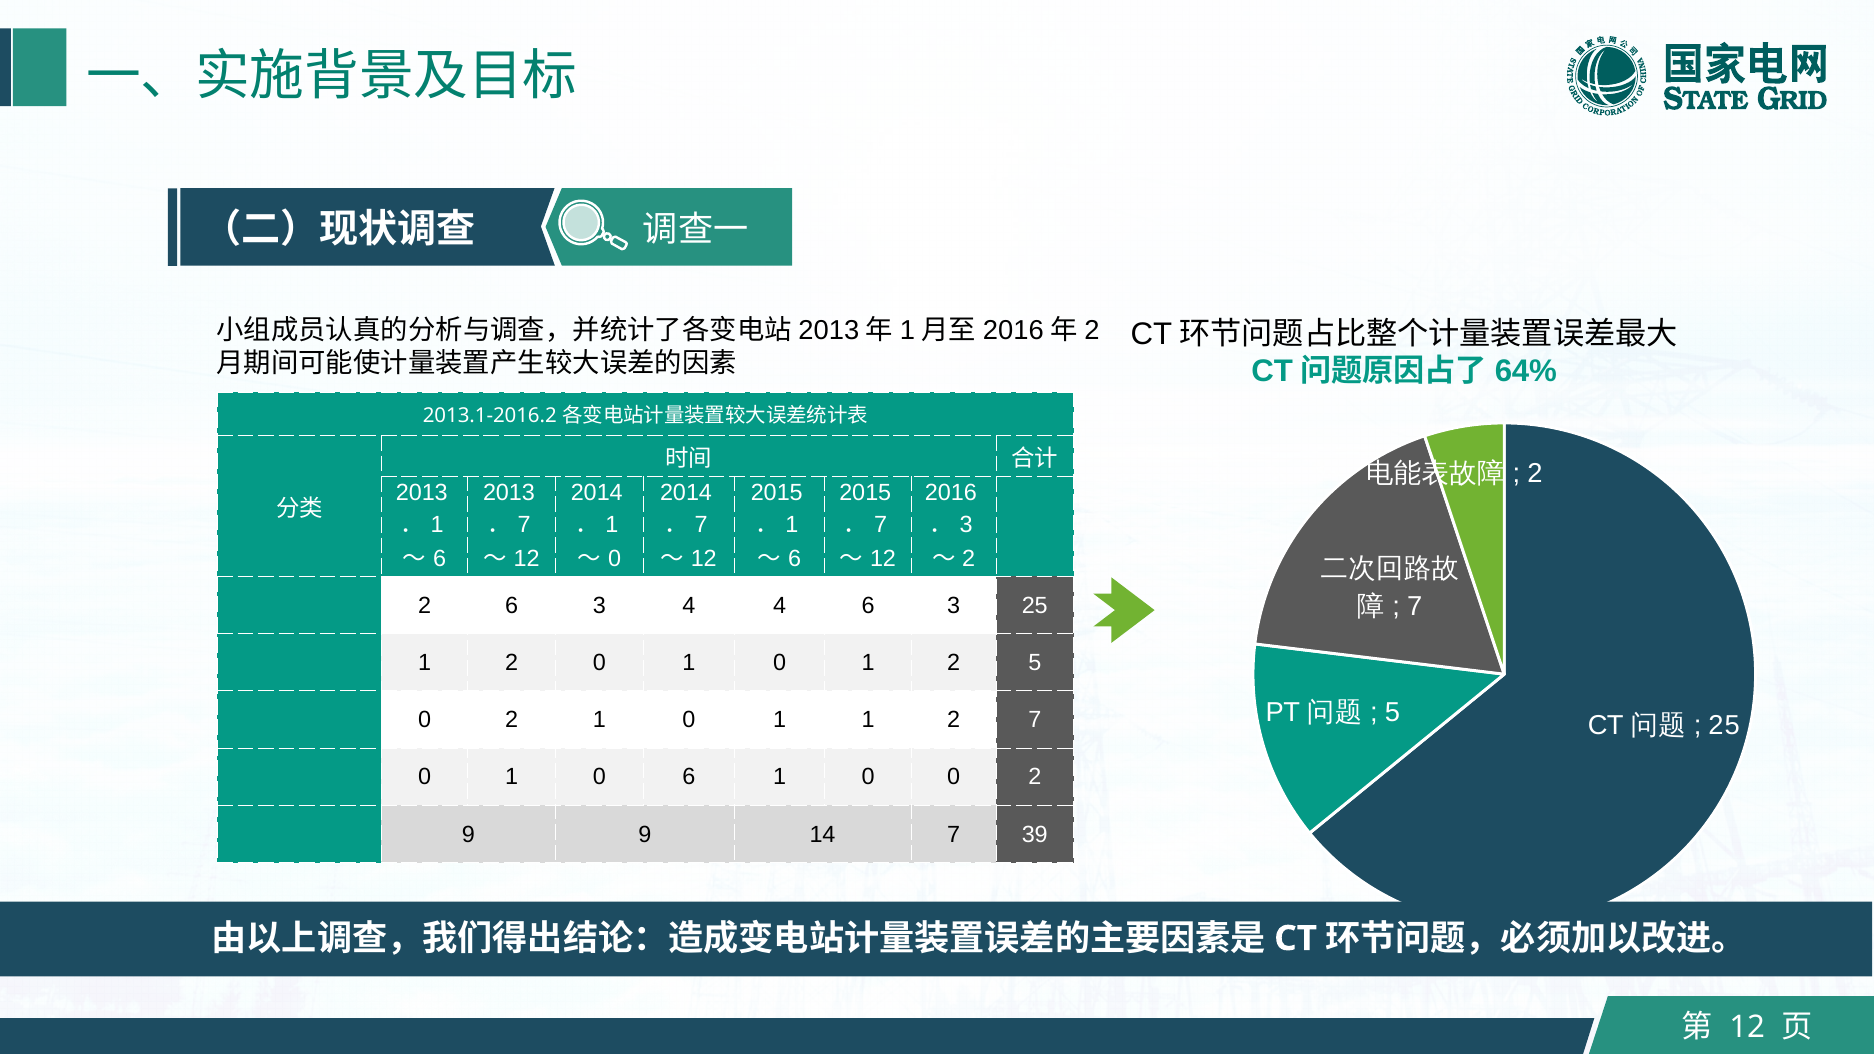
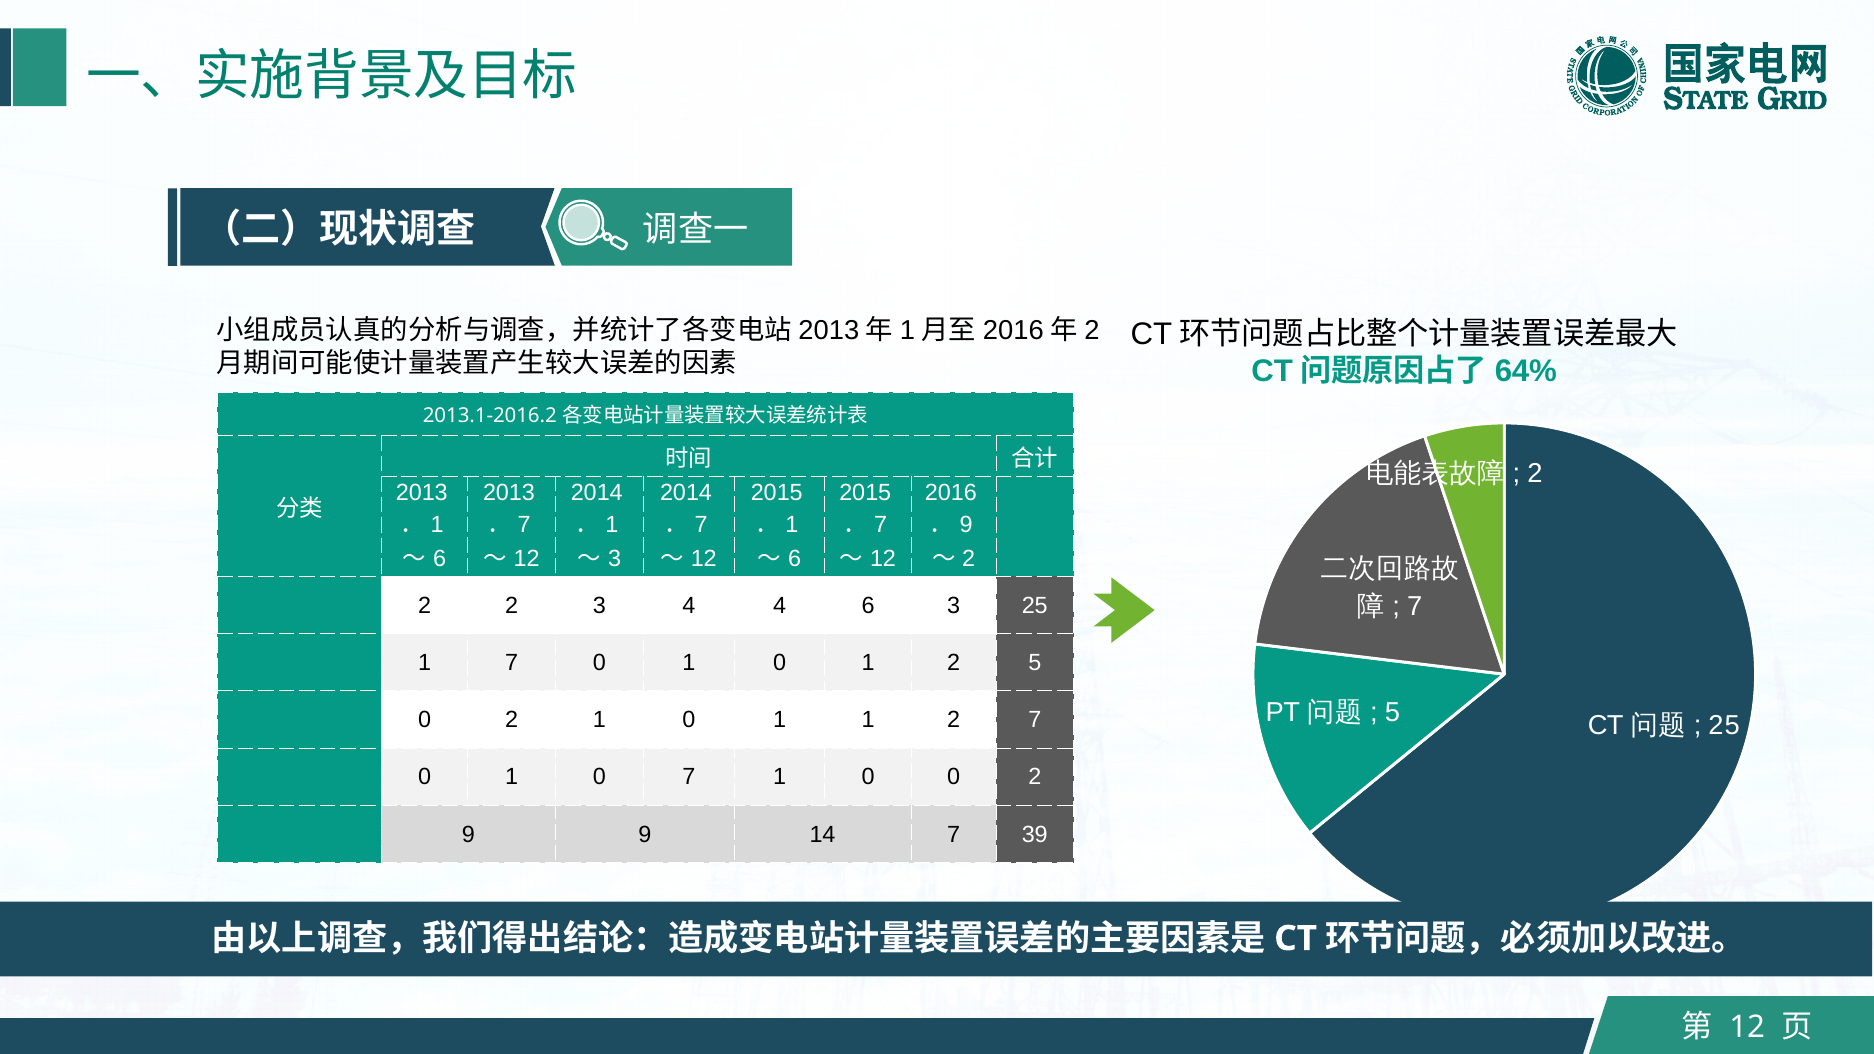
3: 3 -> 9 (966, 525)
0: 0 -> 3 (615, 559)
6: 6 -> 2 (512, 605)
2: 2 -> 7 (512, 663)
0 6: 6 -> 7 (689, 777)
